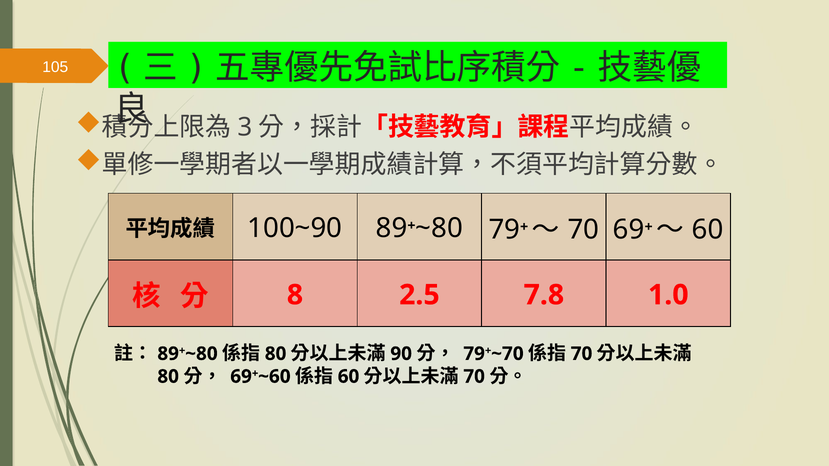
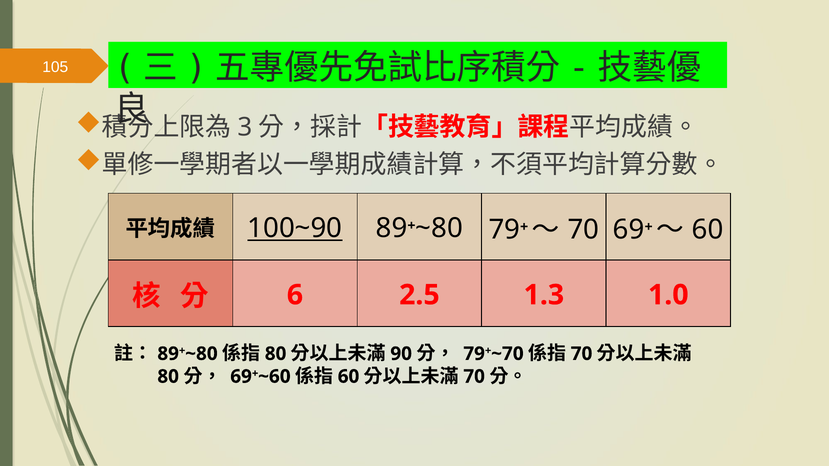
100~90 underline: none -> present (295, 228)
8: 8 -> 6 (295, 295)
7.8: 7.8 -> 1.3 (544, 295)
